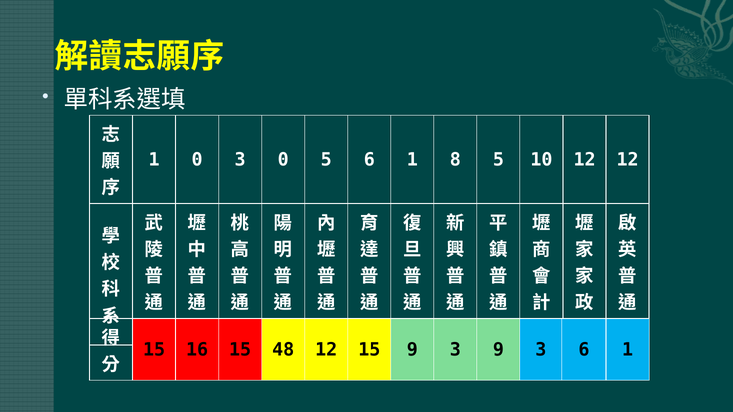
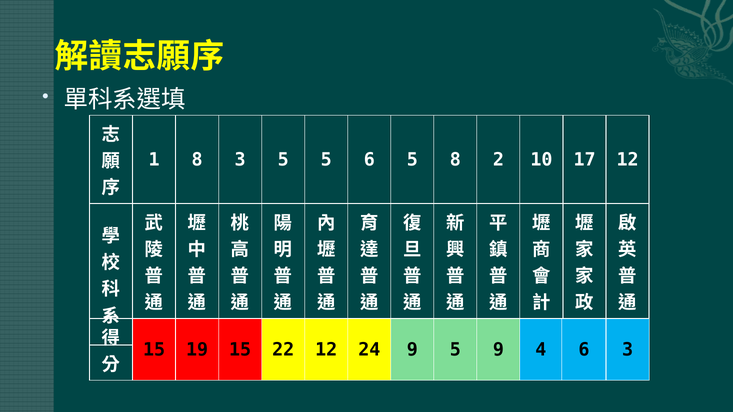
1 0: 0 -> 8 (197, 160)
3 0: 0 -> 5 (283, 160)
5 6 1: 1 -> 5 (412, 160)
8 5: 5 -> 2 (498, 160)
10 12: 12 -> 17 (585, 160)
16: 16 -> 19 (197, 350)
48: 48 -> 22 (283, 350)
12 15: 15 -> 24 (369, 350)
3: 3 -> 5 (455, 350)
3: 3 -> 4 (541, 350)
1: 1 -> 3 (628, 350)
